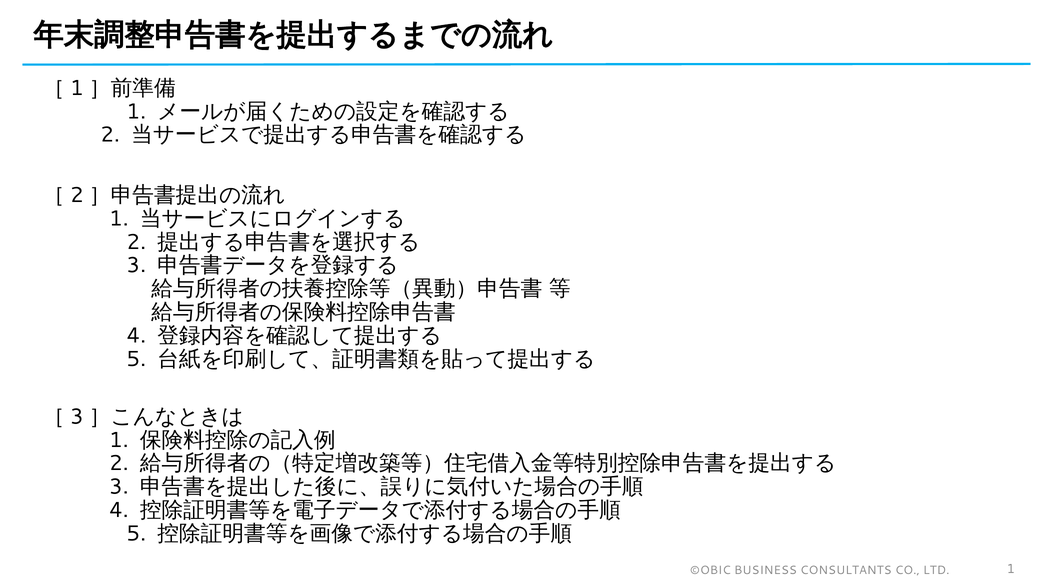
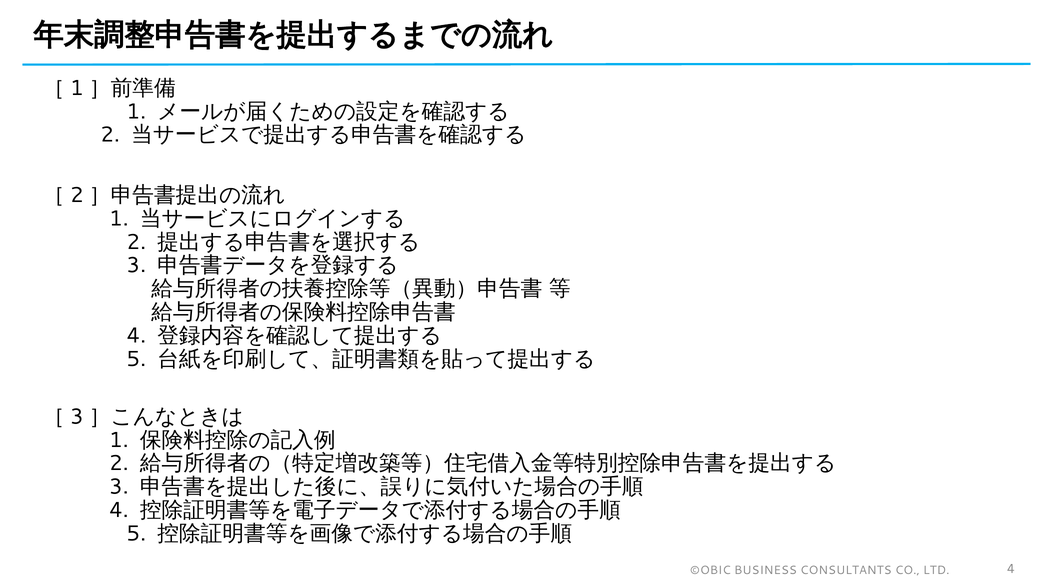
LTD 1: 1 -> 4 (1011, 569)
